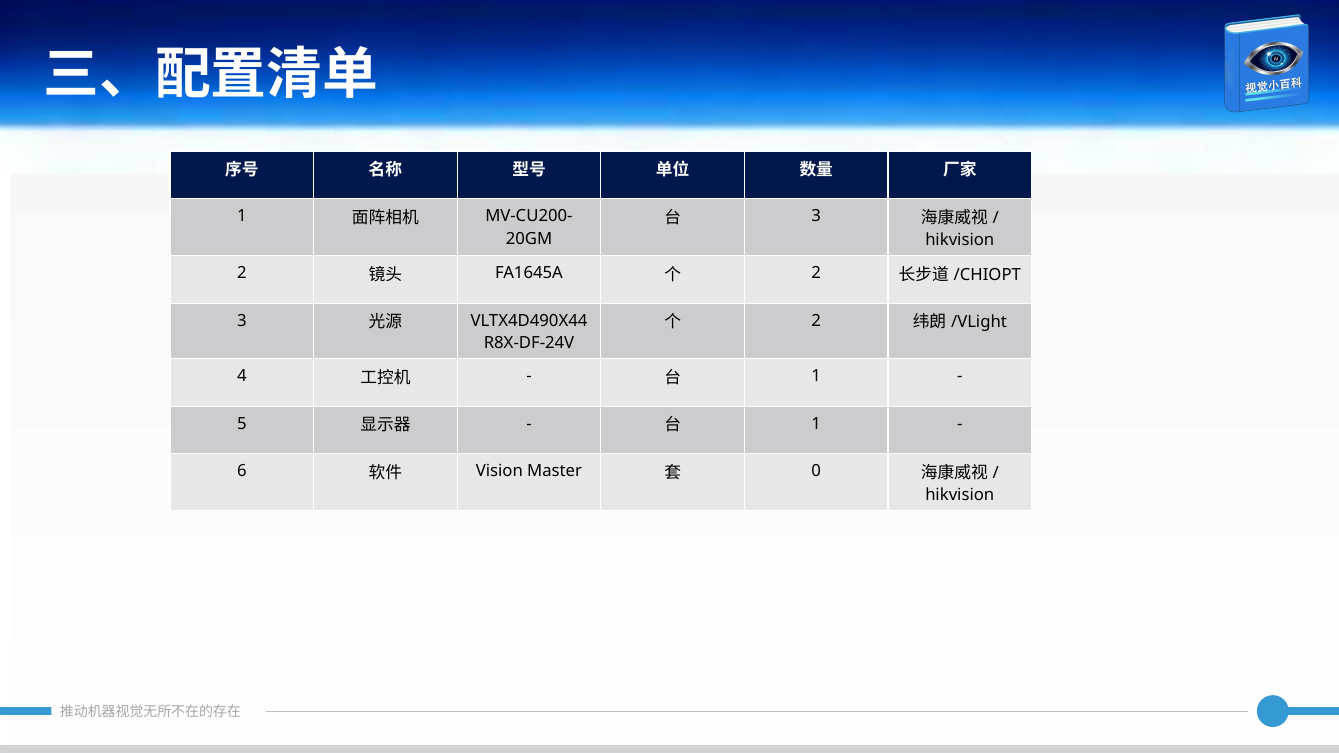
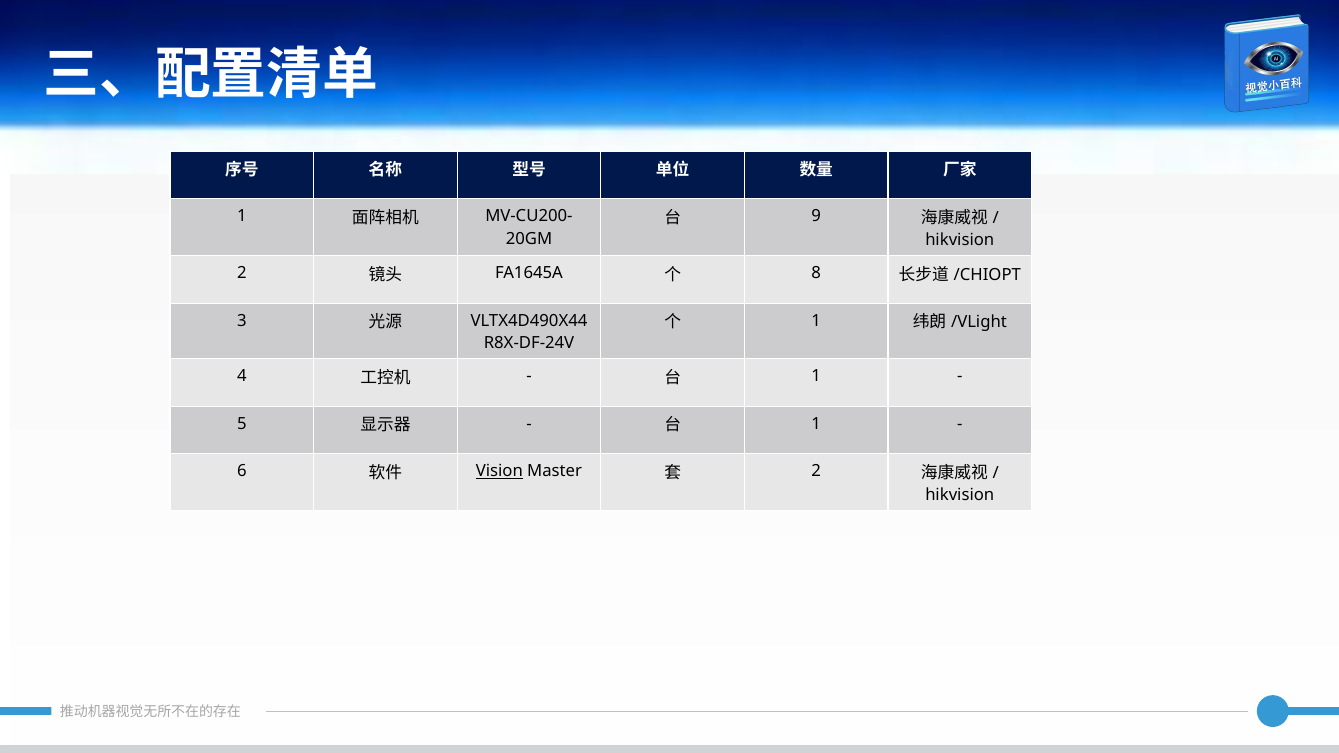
3: 3 -> 9 (816, 216)
2: 2 -> 8 (816, 273)
2: 2 -> 1 (816, 321)
Vision underline: none -> present (499, 471)
0: 0 -> 2 (816, 471)
